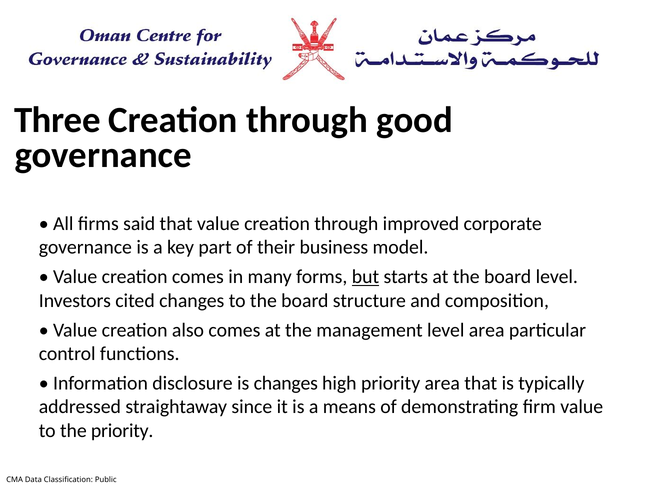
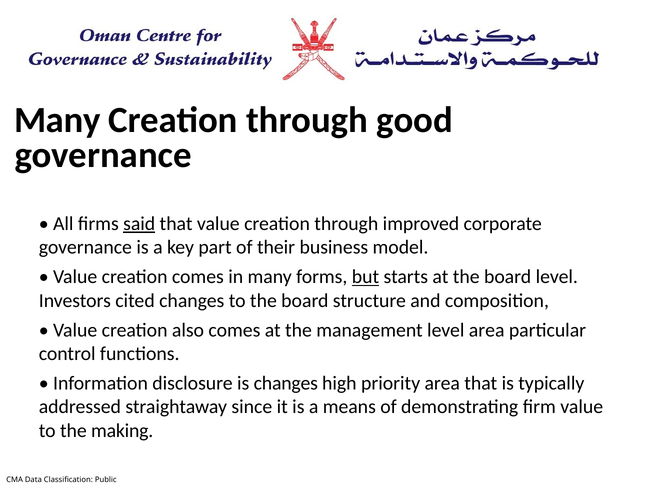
Three: Three -> Many (57, 120)
said underline: none -> present (139, 224)
the priority: priority -> making (122, 431)
